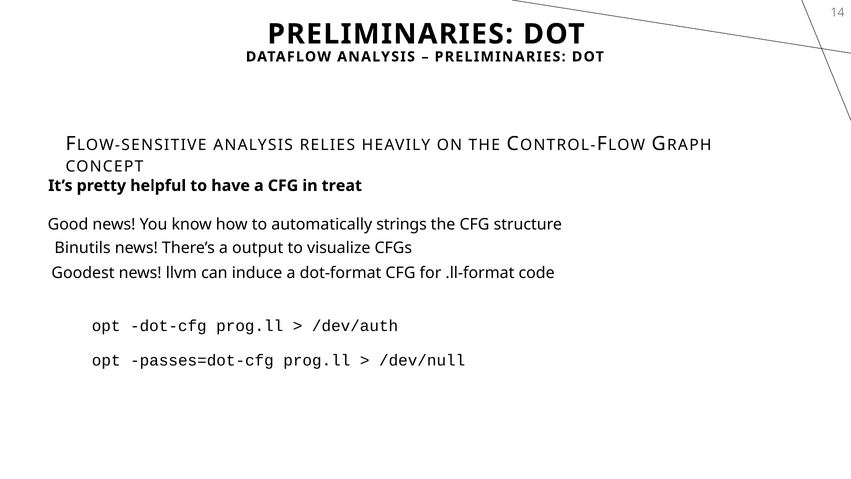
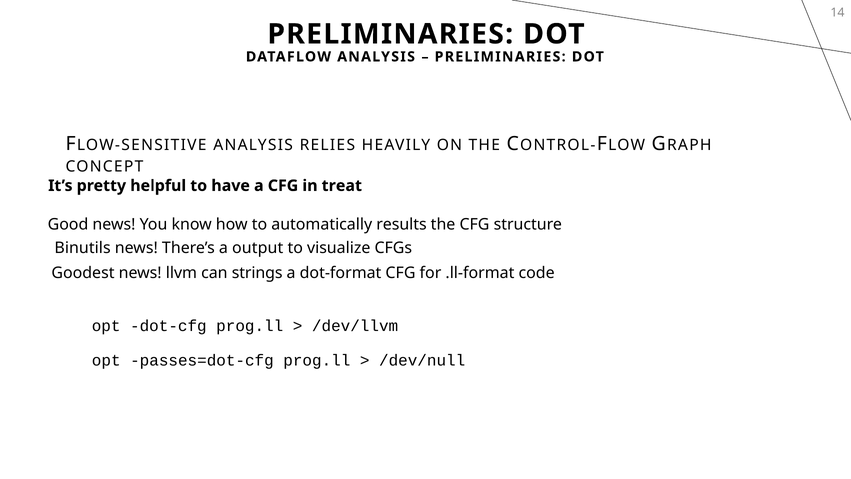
strings: strings -> results (401, 224)
induce: induce -> strings (257, 273)
/dev/auth: /dev/auth -> /dev/llvm (355, 326)
